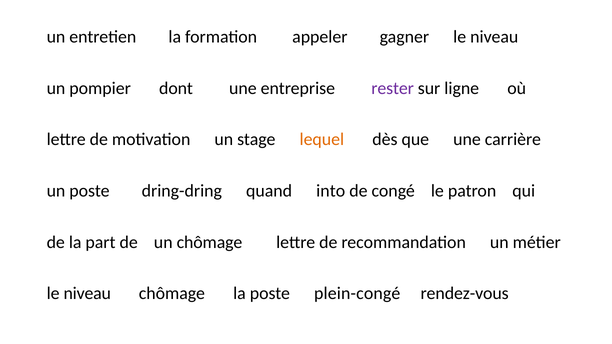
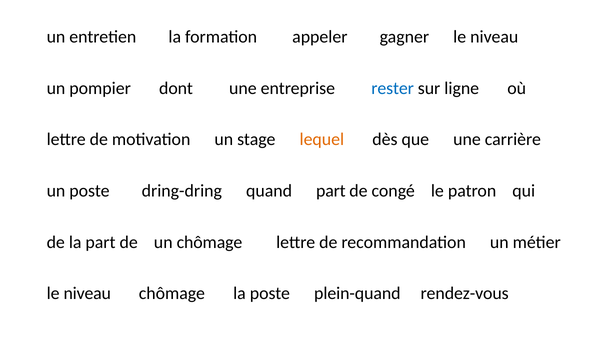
rester colour: purple -> blue (393, 88)
quand into: into -> part (331, 191)
plein-congé: plein-congé -> plein-quand (357, 294)
